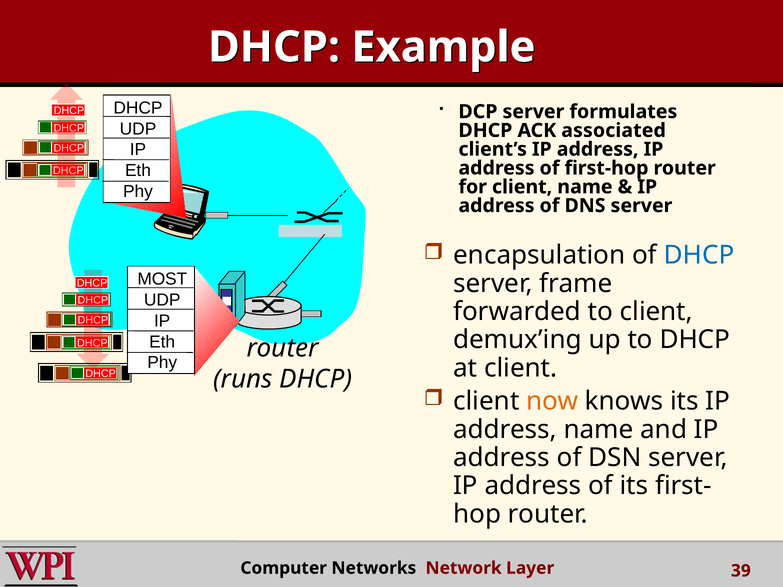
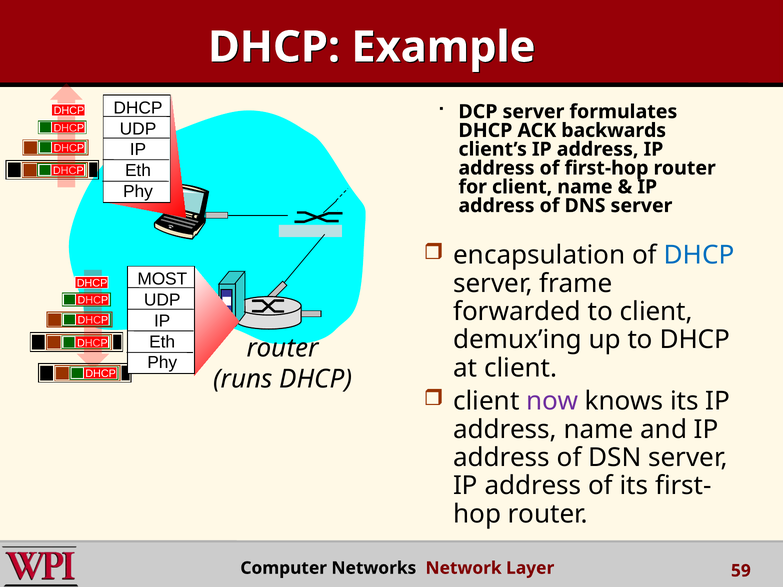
associated: associated -> backwards (614, 131)
now colour: orange -> purple (552, 401)
39: 39 -> 59 (741, 571)
